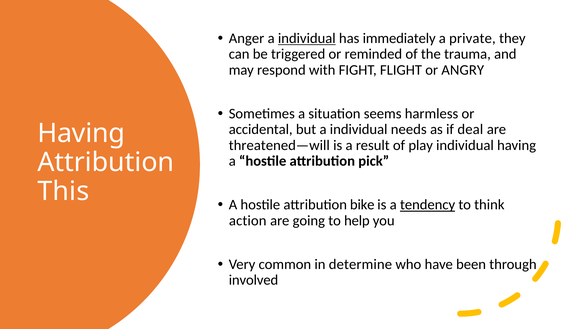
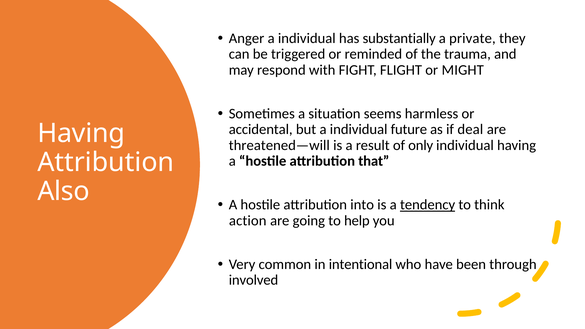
individual underline: present -> none (307, 38)
immediately: immediately -> substantially (399, 38)
ANGRY: ANGRY -> MIGHT (463, 70)
needs: needs -> future (409, 130)
play: play -> only (421, 145)
pick: pick -> that (374, 161)
This: This -> Also (64, 191)
bike: bike -> into (362, 205)
determine: determine -> intentional (361, 264)
